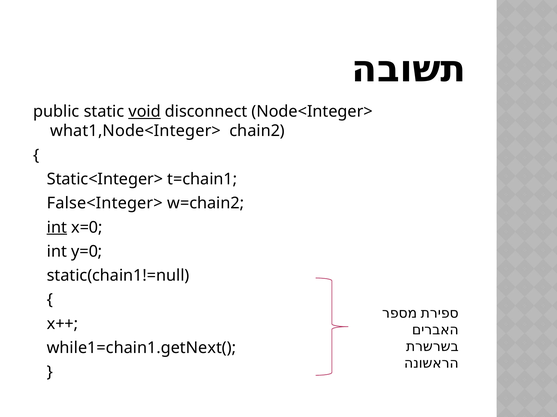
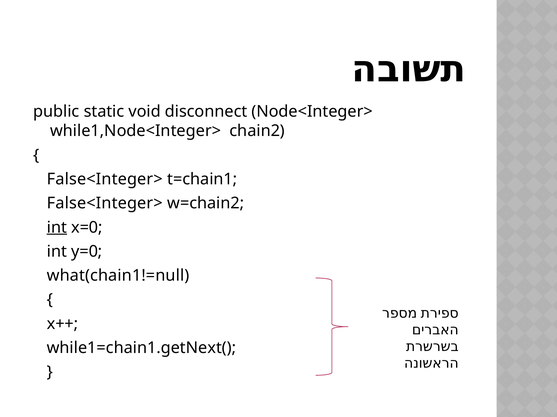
void underline: present -> none (145, 112)
what1,Node<Integer>: what1,Node<Integer> -> while1,Node<Integer> (136, 131)
Static<Integer>: Static<Integer> -> False<Integer> (105, 179)
static(chain1!=null: static(chain1!=null -> what(chain1!=null (118, 276)
